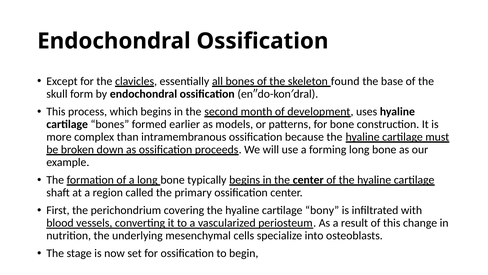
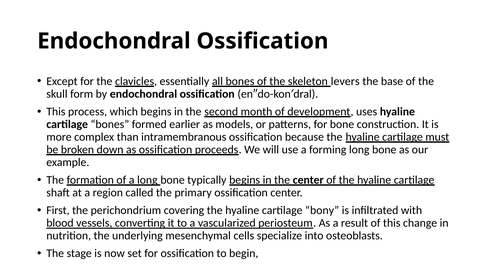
found: found -> levers (345, 81)
